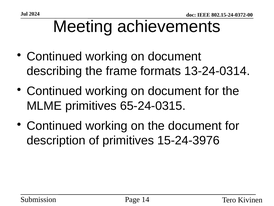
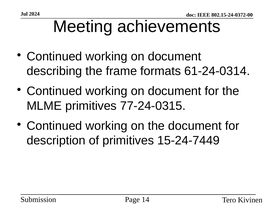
13-24-0314: 13-24-0314 -> 61-24-0314 (217, 71)
65-24-0315: 65-24-0315 -> 77-24-0315 (153, 106)
15-24-3976: 15-24-3976 -> 15-24-7449 (188, 140)
